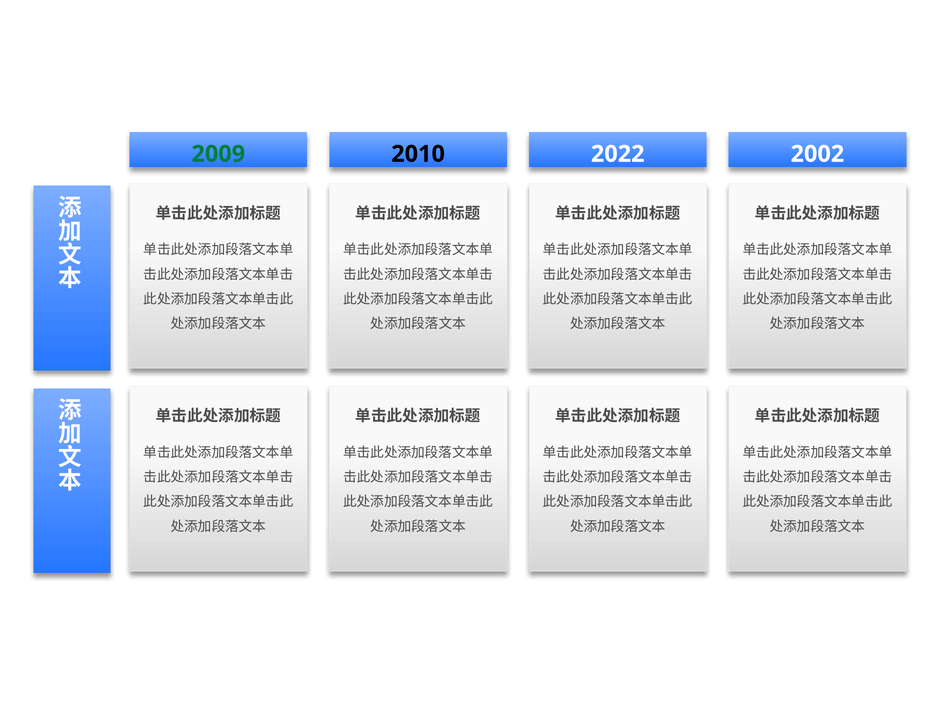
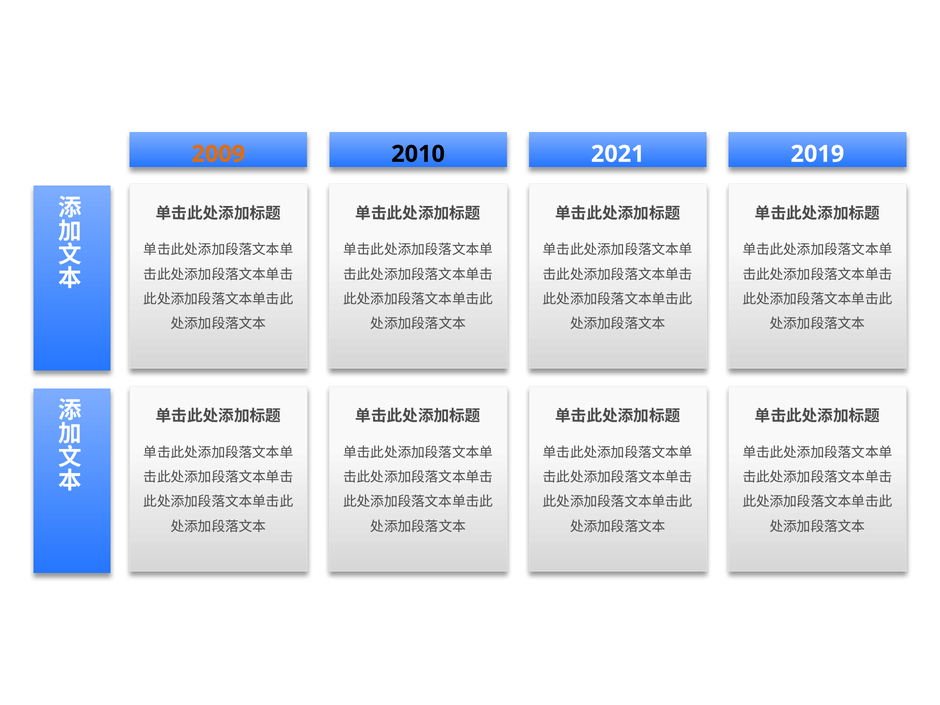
2009 colour: green -> orange (218, 154)
2022: 2022 -> 2021 (618, 154)
2002: 2002 -> 2019 (817, 154)
